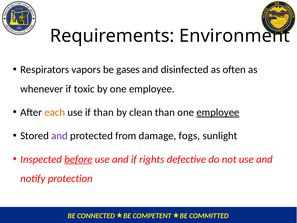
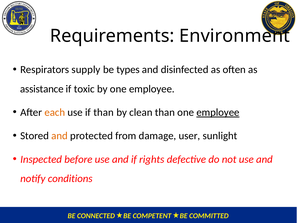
vapors: vapors -> supply (86, 70)
gases: gases -> types (128, 70)
whenever: whenever -> assistance (42, 89)
and colour: purple -> orange (60, 136)
fogs: fogs -> user (189, 136)
before underline: present -> none (78, 159)
protection: protection -> conditions (70, 178)
